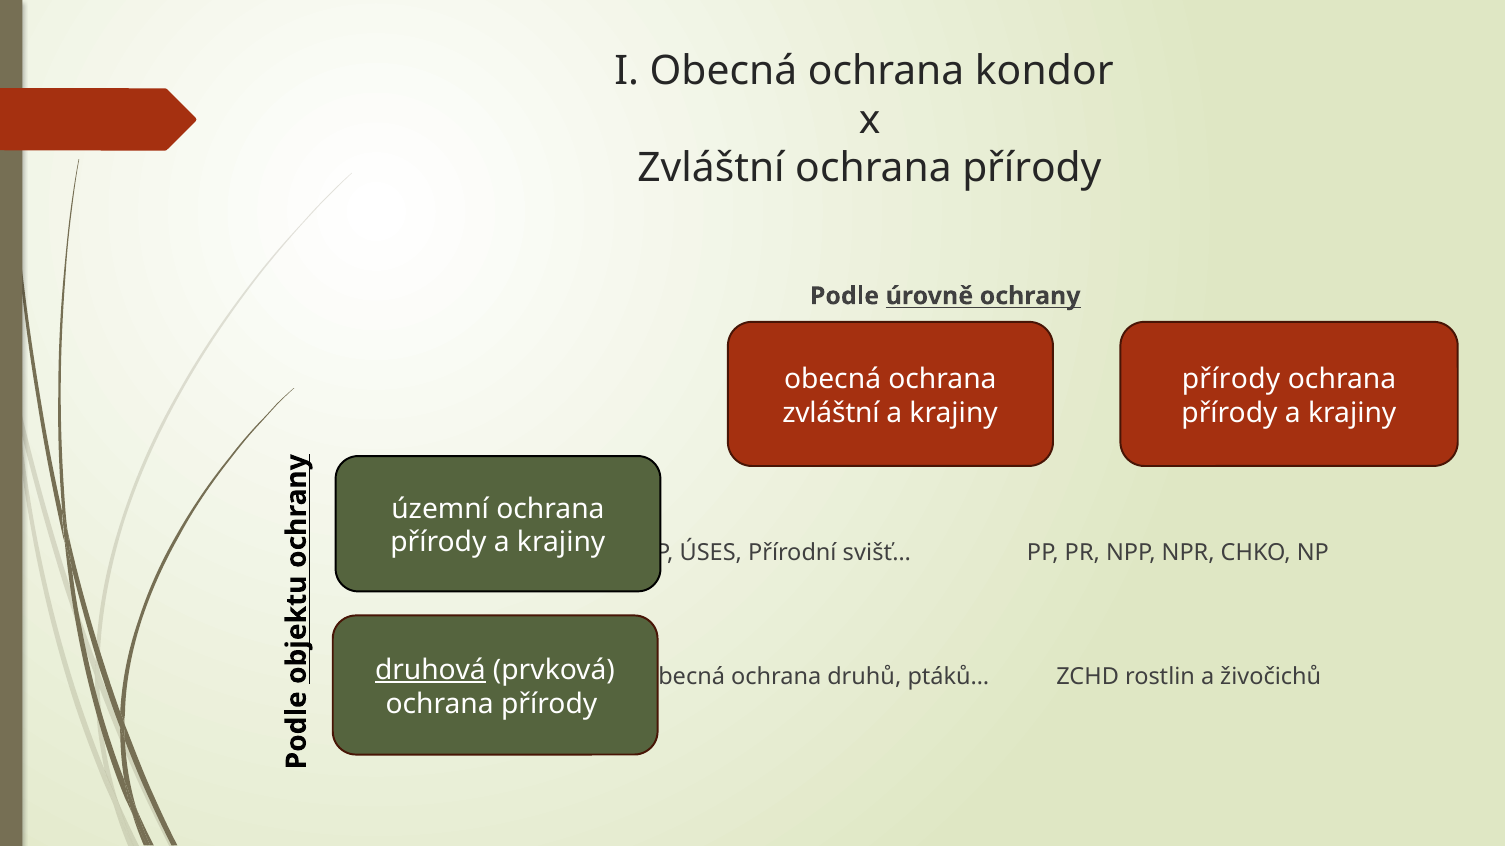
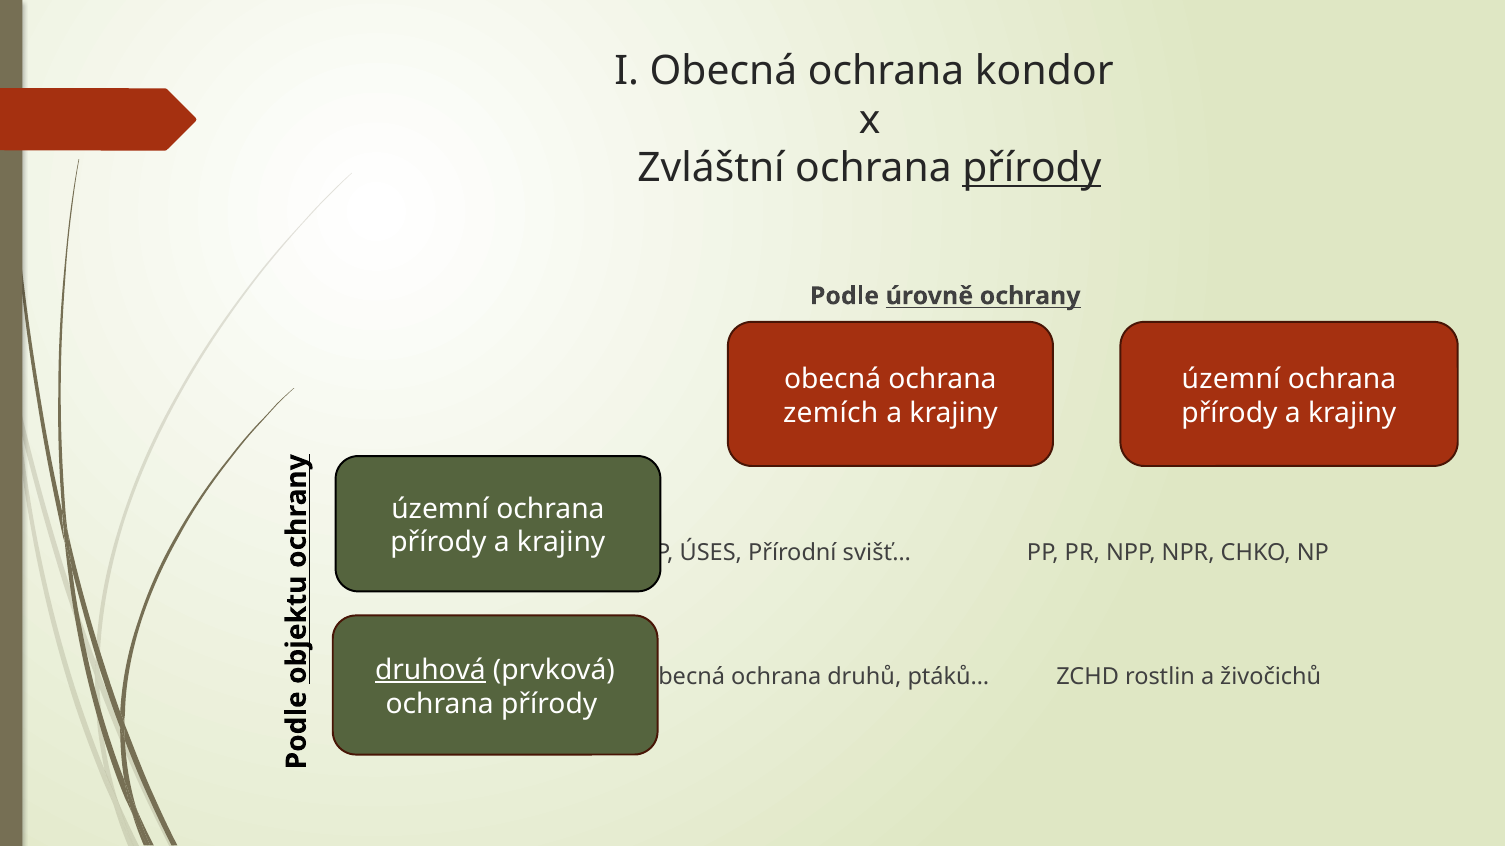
přírody underline: none -> present (1032, 169)
přírody: přírody -> územní (1231, 379)
zvláštní: zvláštní -> zemích (831, 413)
